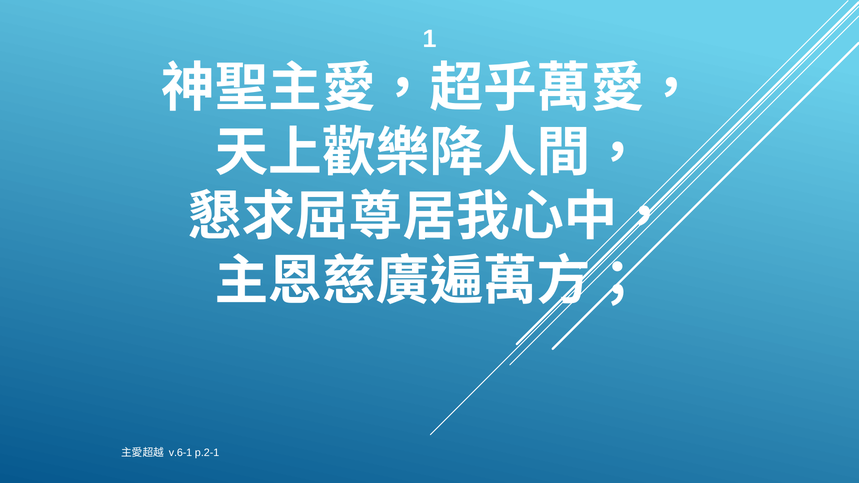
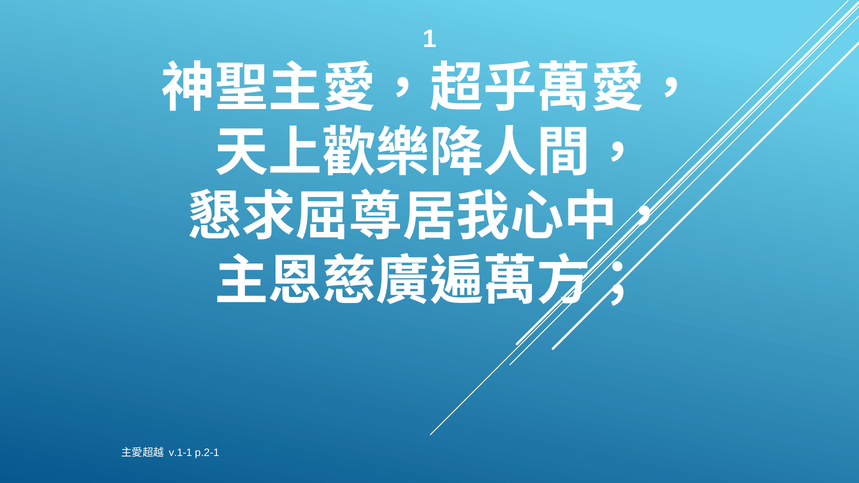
v.6-1: v.6-1 -> v.1-1 (180, 453)
